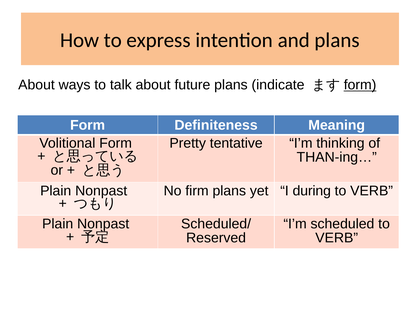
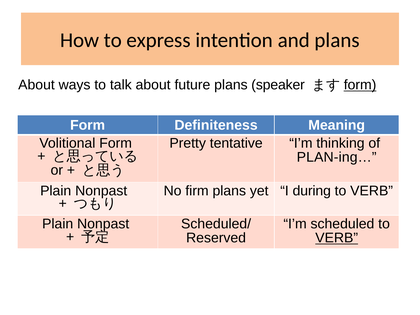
indicate: indicate -> speaker (278, 85)
THAN-ing…: THAN-ing… -> PLAN-ing… (337, 157)
VERB underline: none -> present (337, 238)
